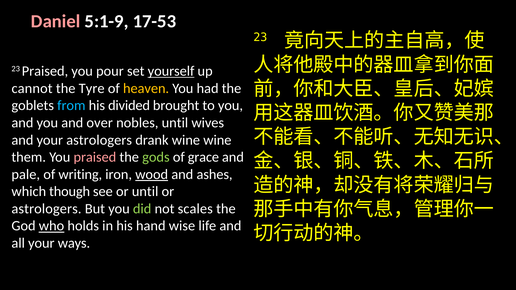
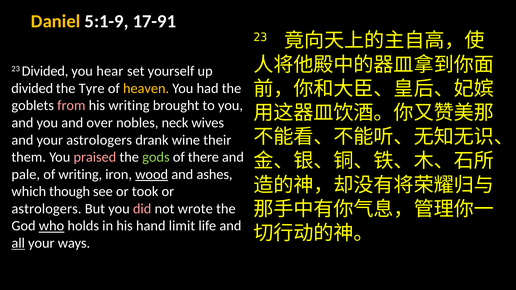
Daniel colour: pink -> yellow (56, 21)
17-53: 17-53 -> 17-91 (154, 21)
23 Praised: Praised -> Divided (45, 71)
pour: pour -> hear (110, 71)
yourself underline: present -> none (171, 71)
cannot: cannot -> divided (32, 88)
from colour: light blue -> pink (71, 106)
his divided: divided -> writing (129, 106)
nobles until: until -> neck (175, 123)
wine wine: wine -> their (217, 140)
grace: grace -> there (203, 157)
or until: until -> took (145, 192)
did colour: light green -> pink (142, 209)
scales: scales -> wrote (195, 209)
wise: wise -> limit (182, 226)
all underline: none -> present (18, 243)
